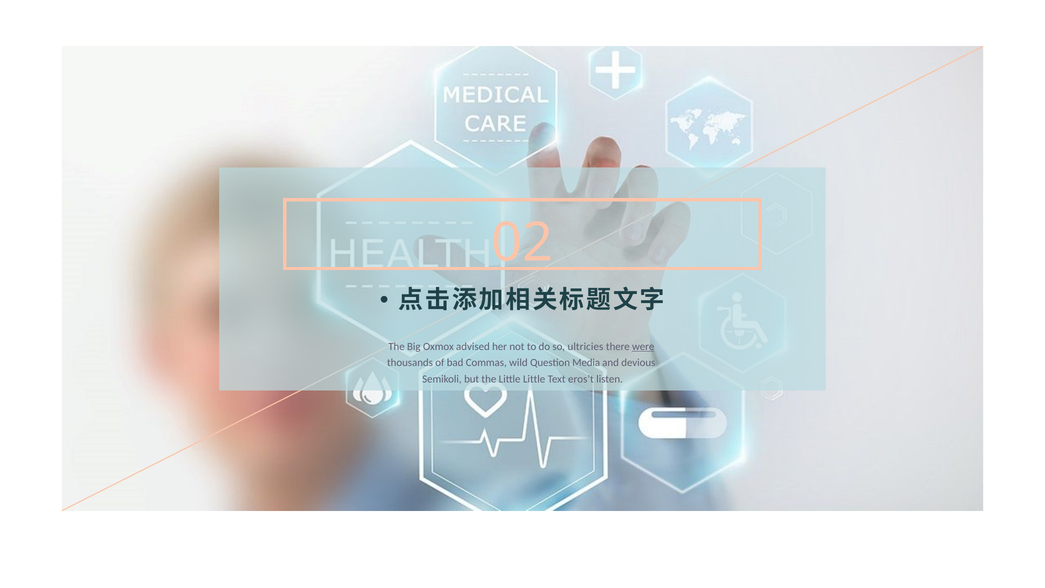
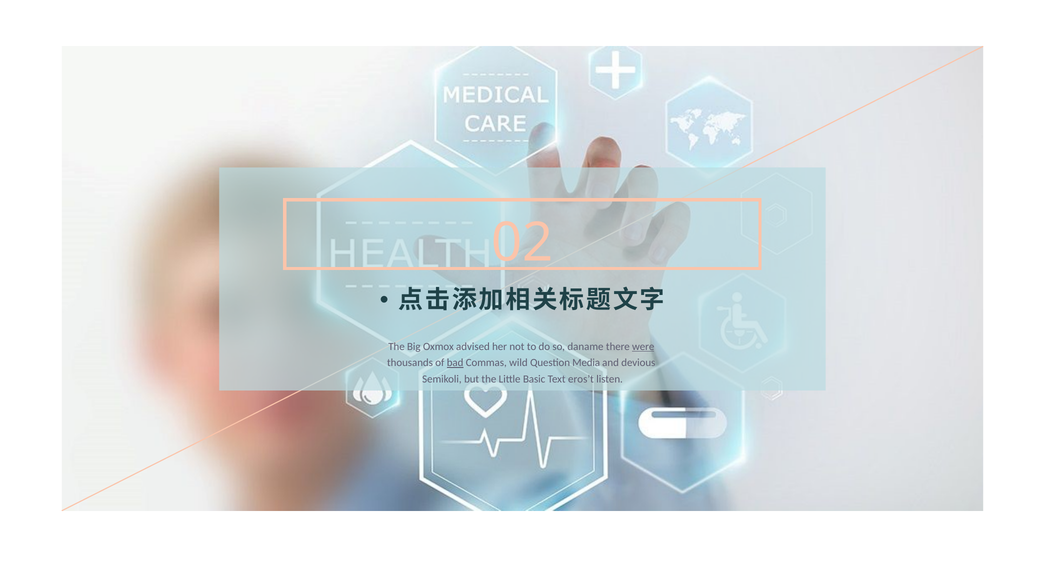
ultricies: ultricies -> daname (585, 346)
bad underline: none -> present (455, 363)
Little Little: Little -> Basic (534, 379)
